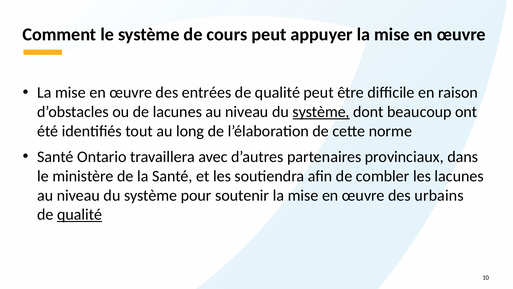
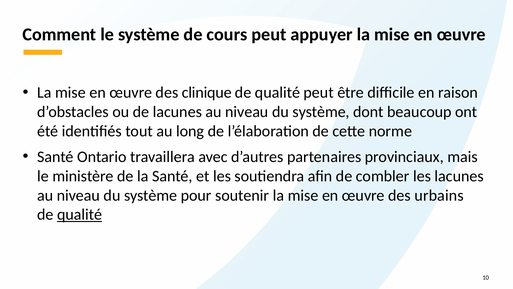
entrées: entrées -> clinique (207, 93)
système underline: present -> none (321, 112)
dans: dans -> mais (463, 157)
